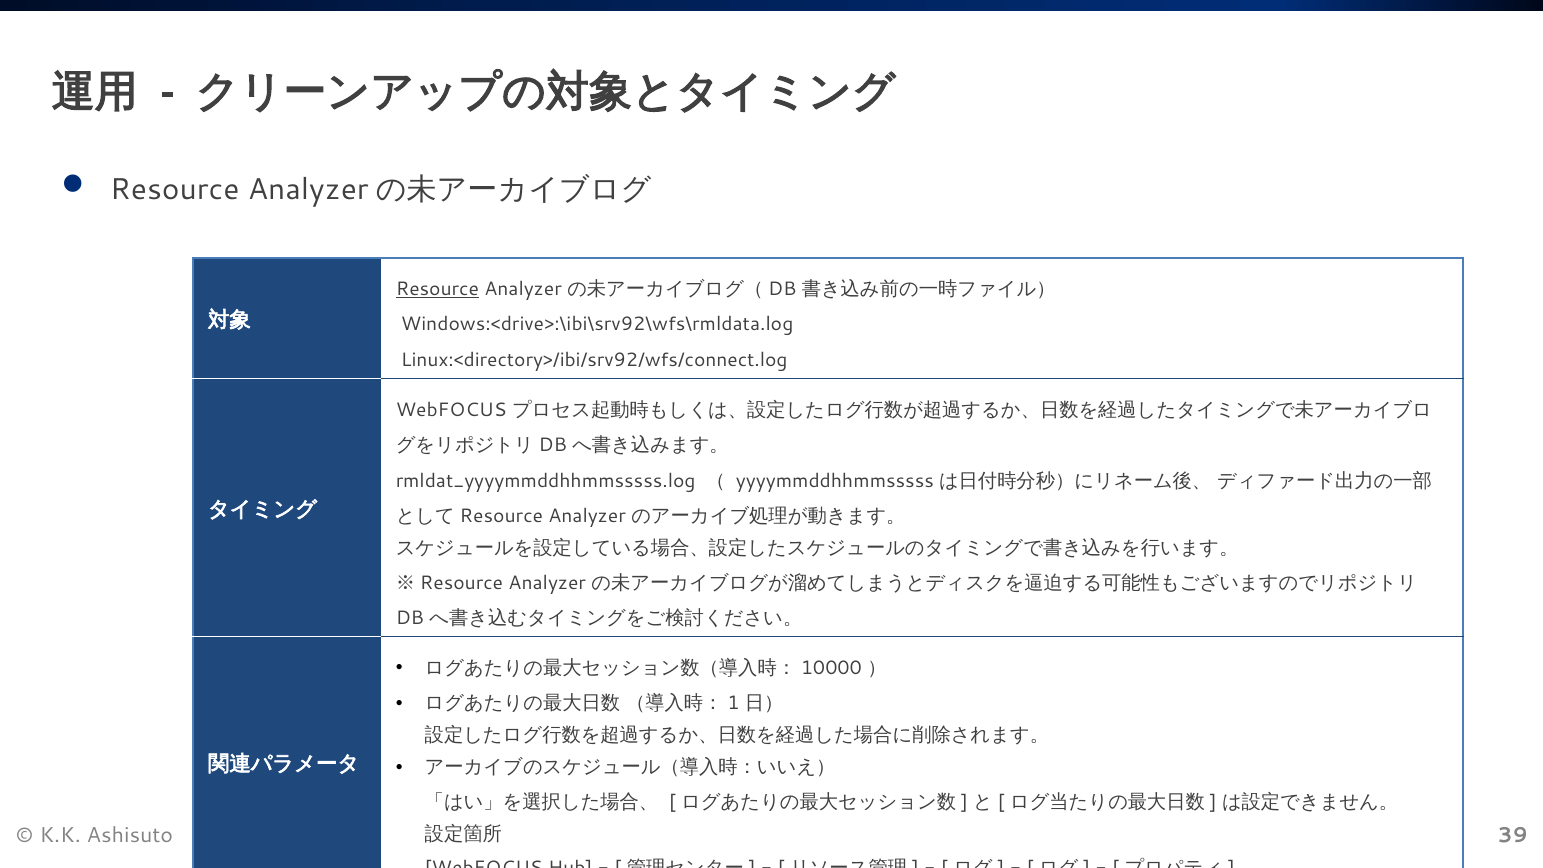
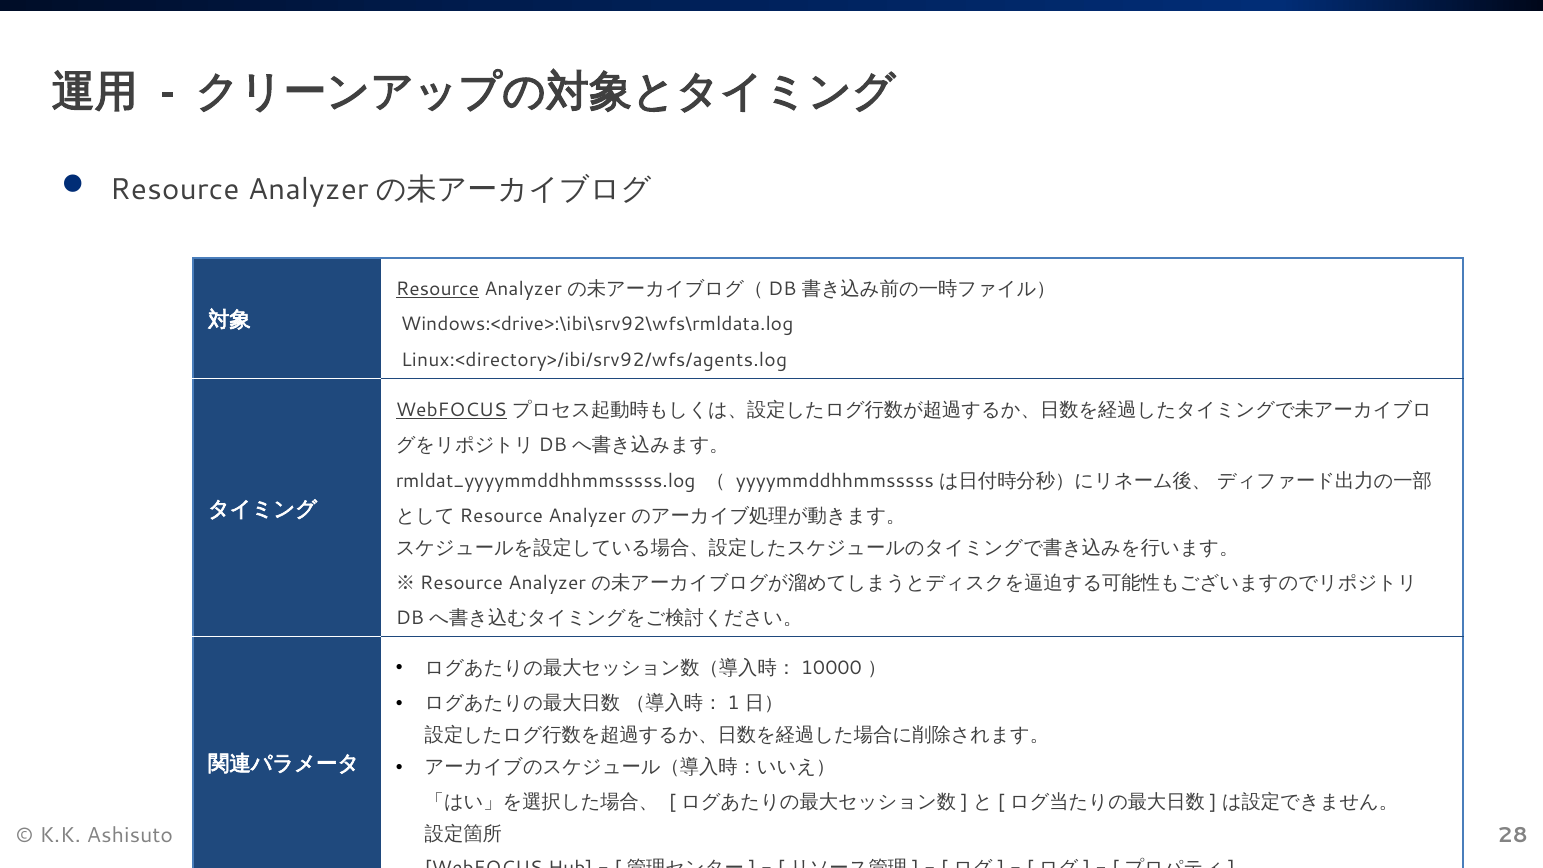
Linux:<directory>/ibi/srv92/wfs/connect.log: Linux:<directory>/ibi/srv92/wfs/connect.log -> Linux:<directory>/ibi/srv92/wfs/agents.log (594, 360)
WebFOCUS underline: none -> present (451, 410)
39: 39 -> 28 (1513, 835)
